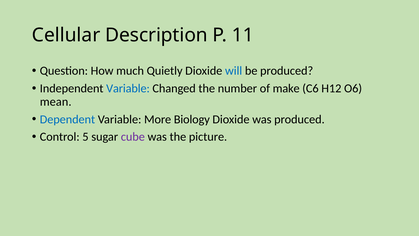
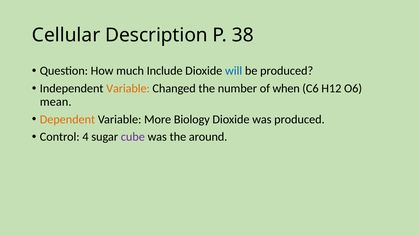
11: 11 -> 38 (243, 35)
Quietly: Quietly -> Include (165, 71)
Variable colour: blue -> orange (128, 88)
make: make -> when (286, 88)
Dependent colour: blue -> orange (67, 119)
5: 5 -> 4 (85, 137)
picture: picture -> around (208, 137)
